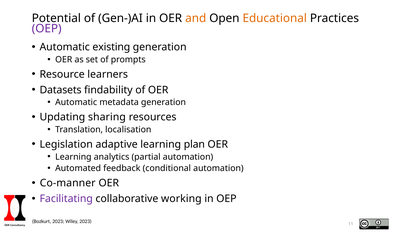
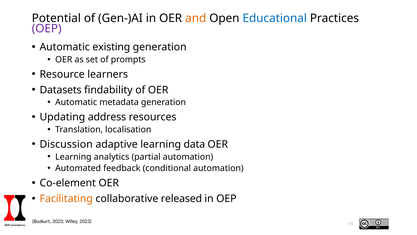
Educational colour: orange -> blue (275, 18)
sharing: sharing -> address (107, 117)
Legislation: Legislation -> Discussion (66, 144)
plan: plan -> data (194, 144)
Co-manner: Co-manner -> Co-element (68, 183)
Facilitating colour: purple -> orange (66, 198)
working: working -> released (181, 198)
